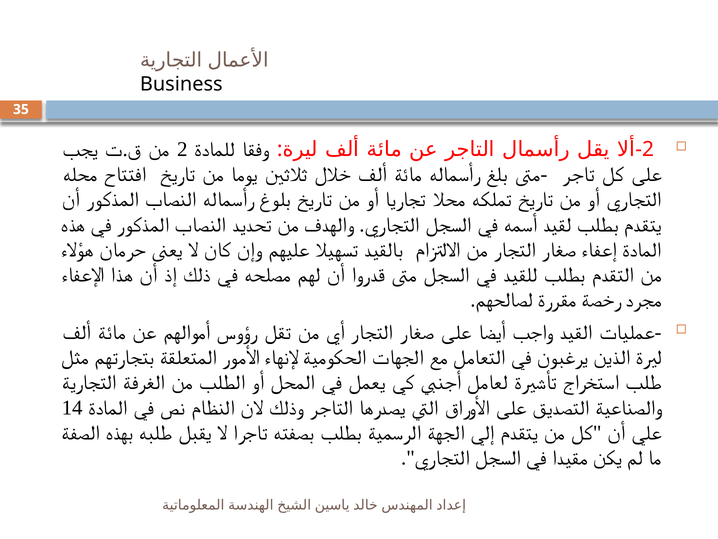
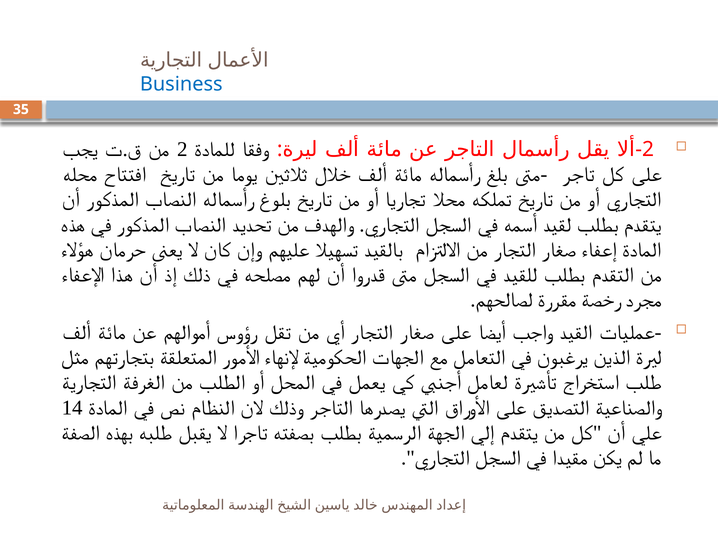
Business colour: black -> blue (181, 84)
